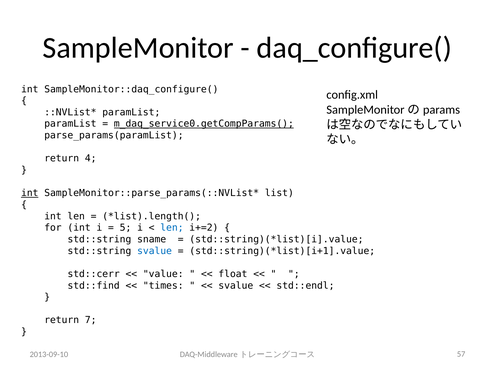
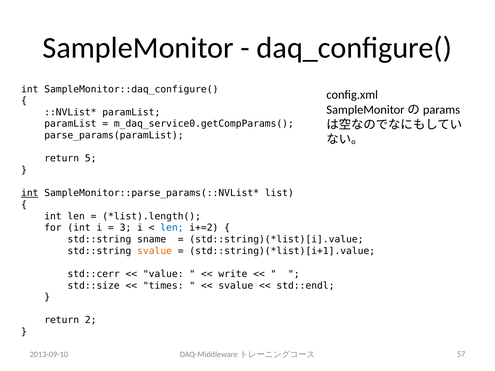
m_daq_service0.getCompParams( underline: present -> none (204, 124)
4: 4 -> 5 (91, 159)
5: 5 -> 3 (126, 228)
svalue colour: blue -> orange (155, 251)
float: float -> write (233, 274)
std::find: std::find -> std::size (94, 286)
7: 7 -> 2 (91, 320)
